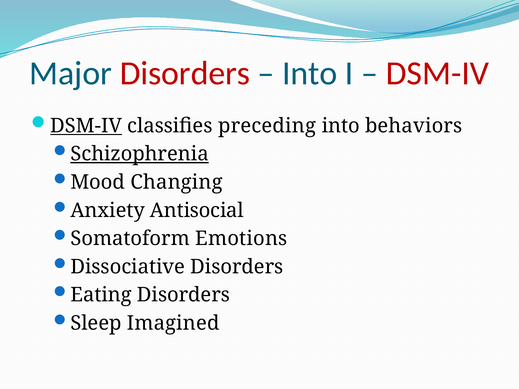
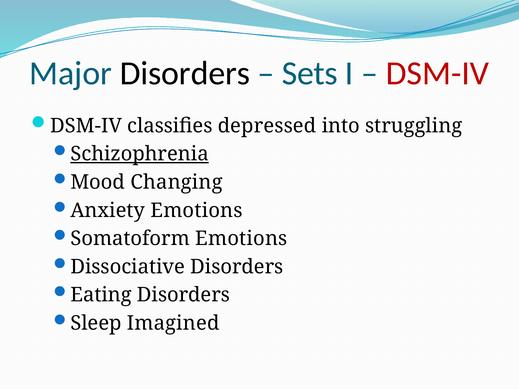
Disorders colour: red -> black (185, 73)
Into: Into -> Sets (310, 73)
DSM-IV underline: present -> none (86, 126)
preceding: preceding -> depressed (267, 126)
behaviors: behaviors -> struggling (414, 126)
Anxiety Antisocial: Antisocial -> Emotions (197, 211)
